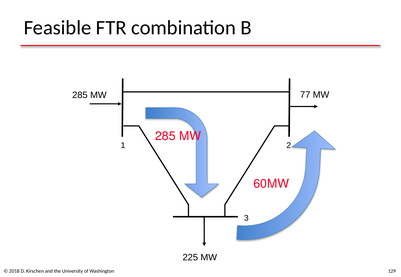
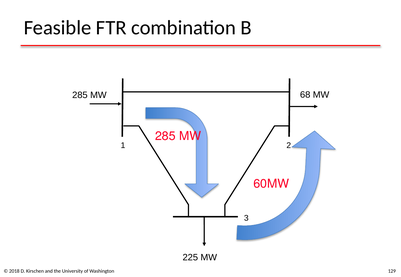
77: 77 -> 68 (305, 95)
